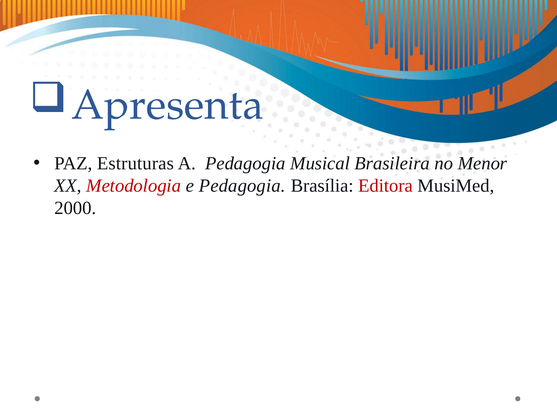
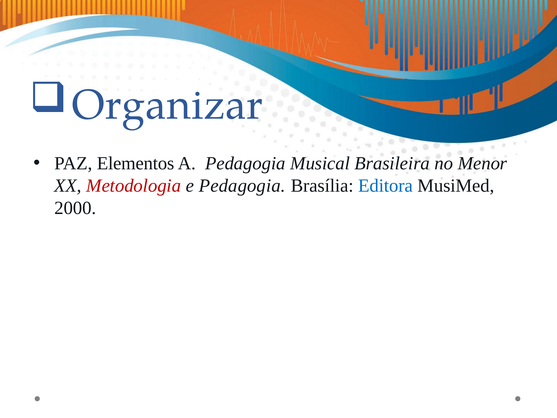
Apresenta: Apresenta -> Organizar (167, 105)
Estruturas: Estruturas -> Elementos (136, 163)
Editora colour: red -> blue (385, 186)
